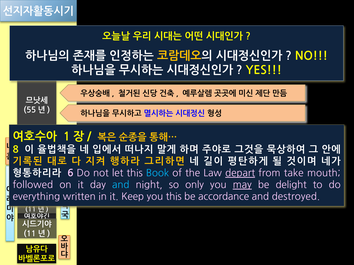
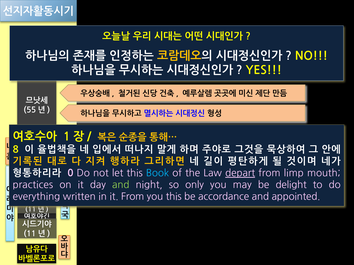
6: 6 -> 0 (70, 173)
take: take -> limp (294, 173)
followed: followed -> practices (33, 185)
and colour: light blue -> light green (121, 185)
may underline: present -> none (242, 185)
it Keep: Keep -> From (133, 197)
destroyed: destroyed -> appointed (296, 197)
